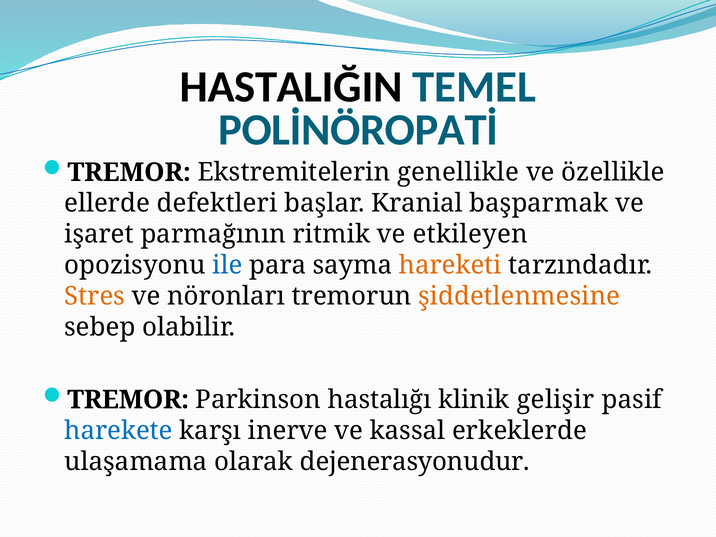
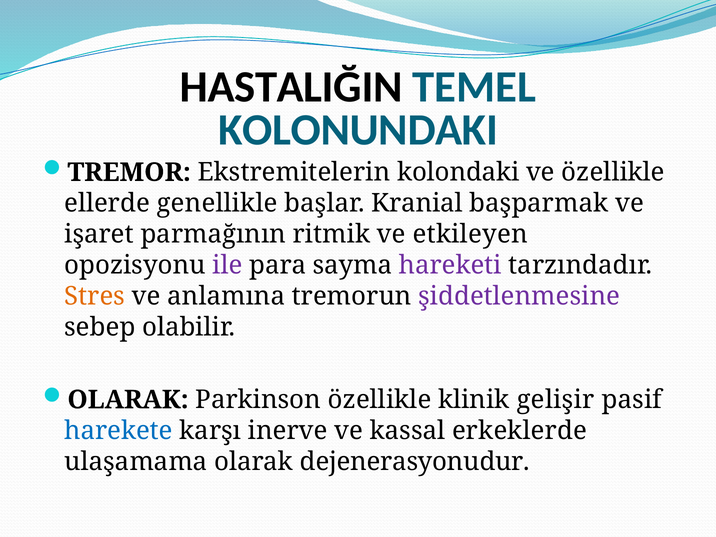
POLİNÖROPATİ: POLİNÖROPATİ -> KOLONUNDAKI (358, 130)
genellikle: genellikle -> kolondaki (458, 172)
defektleri: defektleri -> genellikle (217, 203)
ile colour: blue -> purple (228, 265)
hareketi colour: orange -> purple (450, 265)
nöronları: nöronları -> anlamına (226, 296)
şiddetlenmesine colour: orange -> purple (519, 296)
TREMOR: TREMOR -> OLARAK (128, 400)
Parkinson hastalığı: hastalığı -> özellikle (380, 400)
